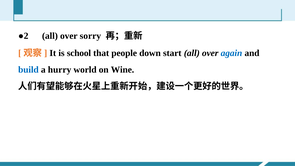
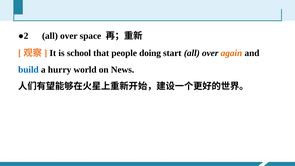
sorry: sorry -> space (90, 36)
down: down -> doing (150, 53)
again colour: blue -> orange (231, 53)
Wine: Wine -> News (123, 70)
